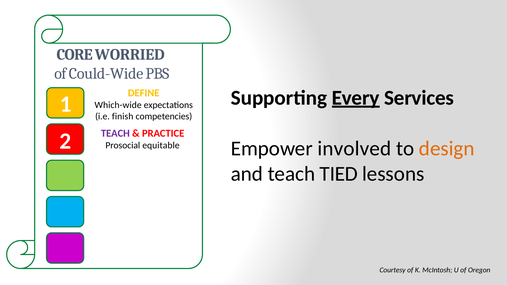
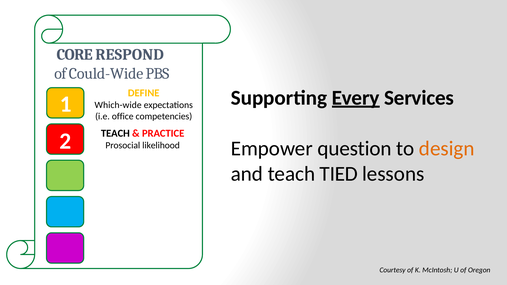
WORRIED: WORRIED -> RESPOND (130, 55)
finish: finish -> office (123, 116)
TEACH colour: purple -> black (115, 133)
involved: involved -> question (355, 148)
equitable: equitable -> likelihood (161, 145)
